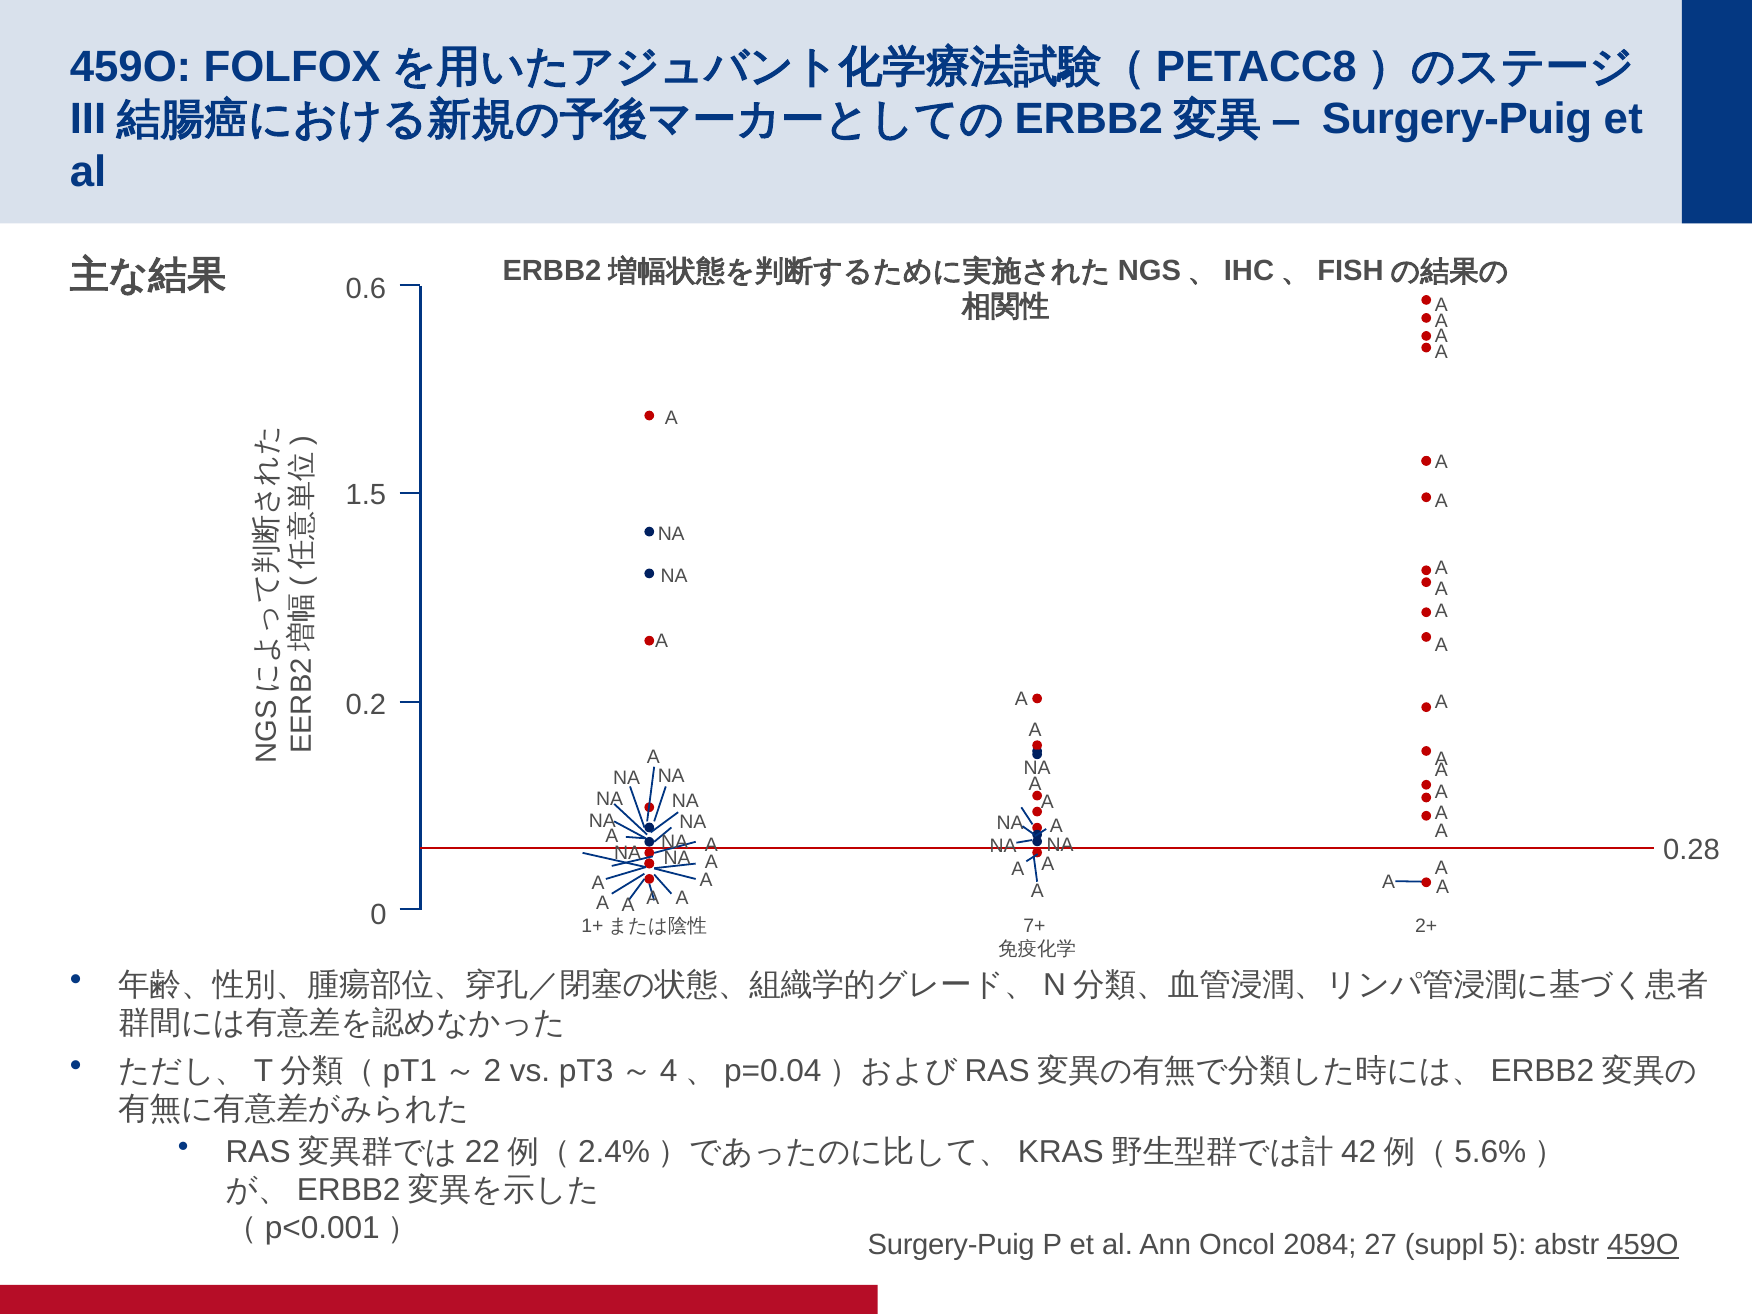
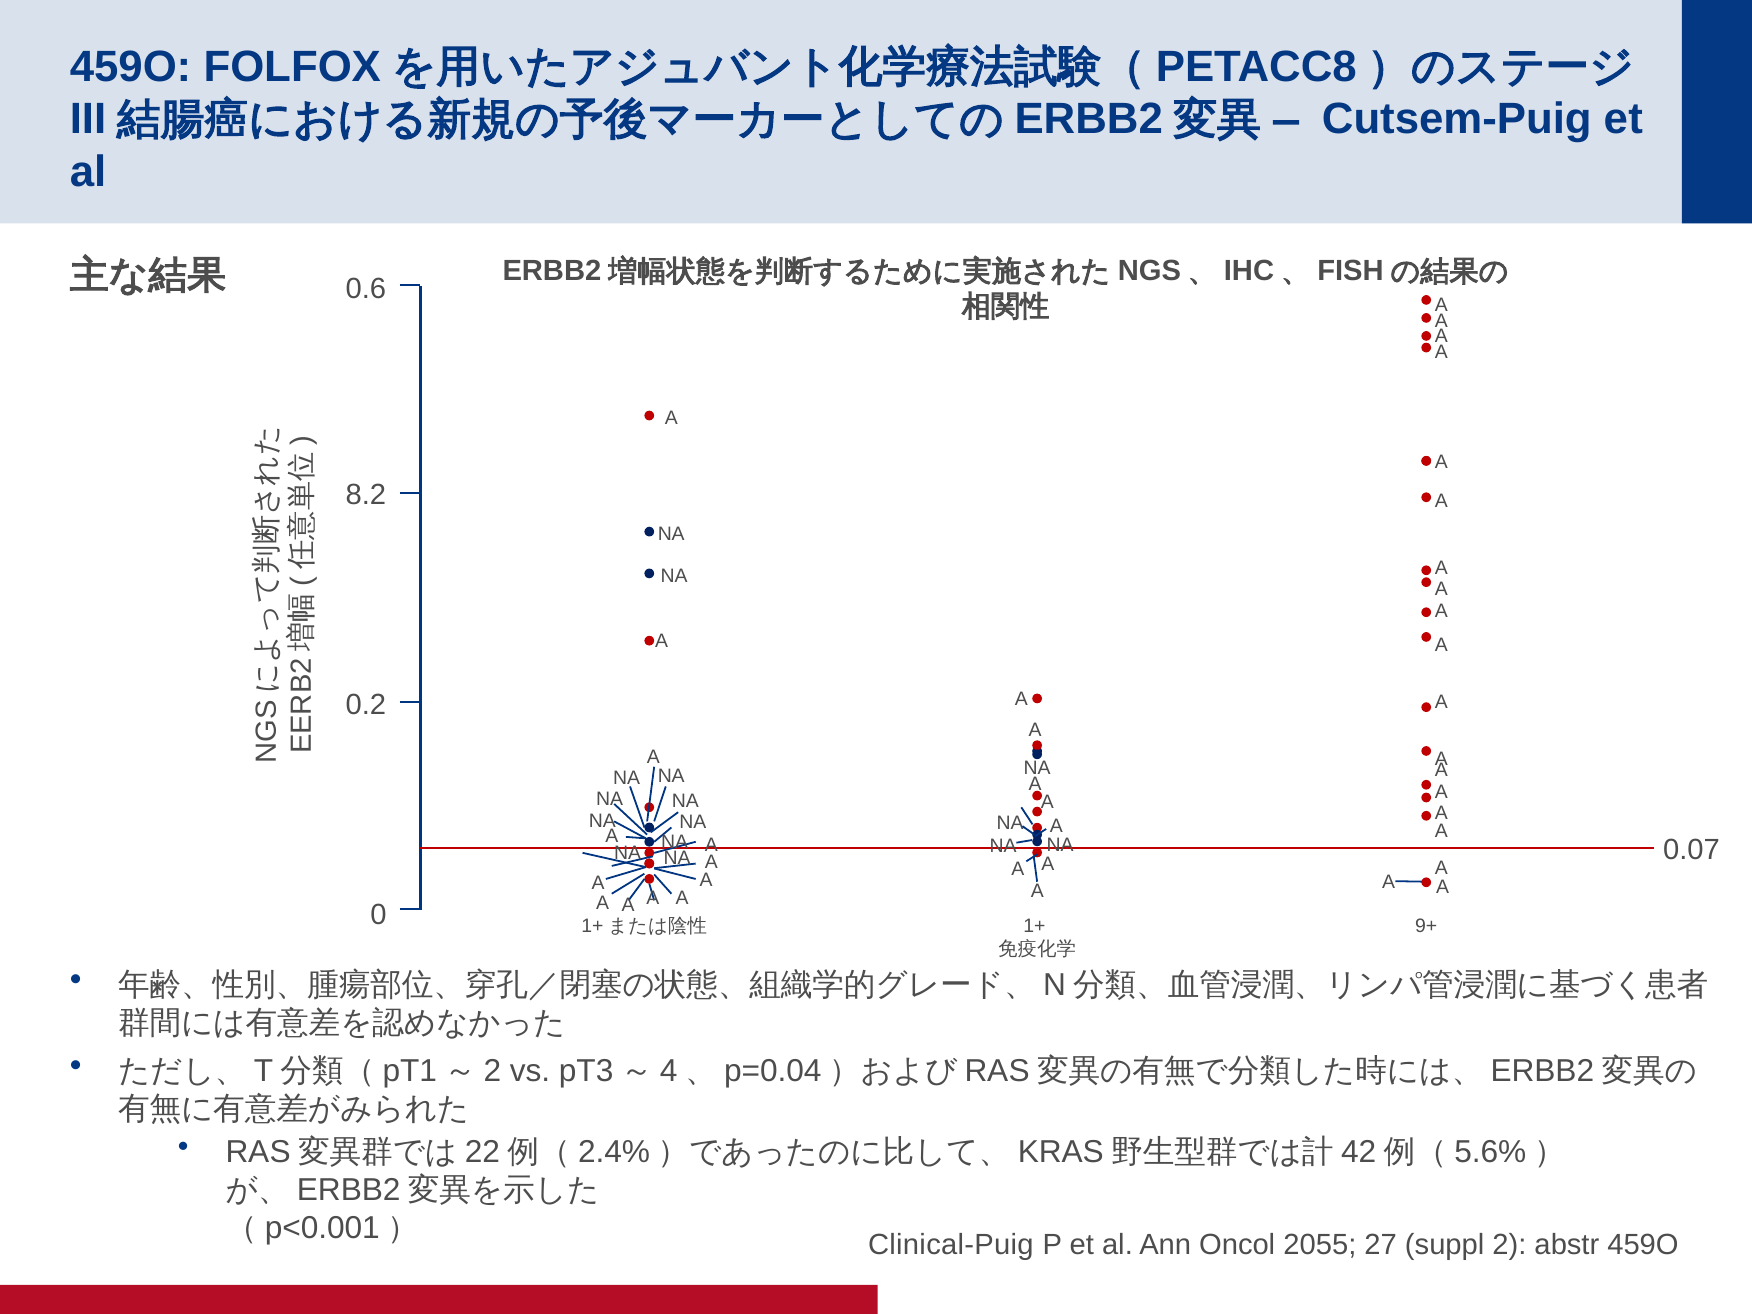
Surgery-Puig: Surgery-Puig -> Cutsem-Puig (1457, 119)
1.5: 1.5 -> 8.2 (366, 495)
0.28: 0.28 -> 0.07 (1691, 850)
7+: 7+ -> 1+ (1034, 926)
2+: 2+ -> 9+ (1426, 926)
Surgery-Puig: Surgery-Puig -> Clinical-Puig (951, 1245)
2084: 2084 -> 2055 (1320, 1245)
suppl 5: 5 -> 2 (1509, 1245)
459O underline: present -> none (1643, 1245)
